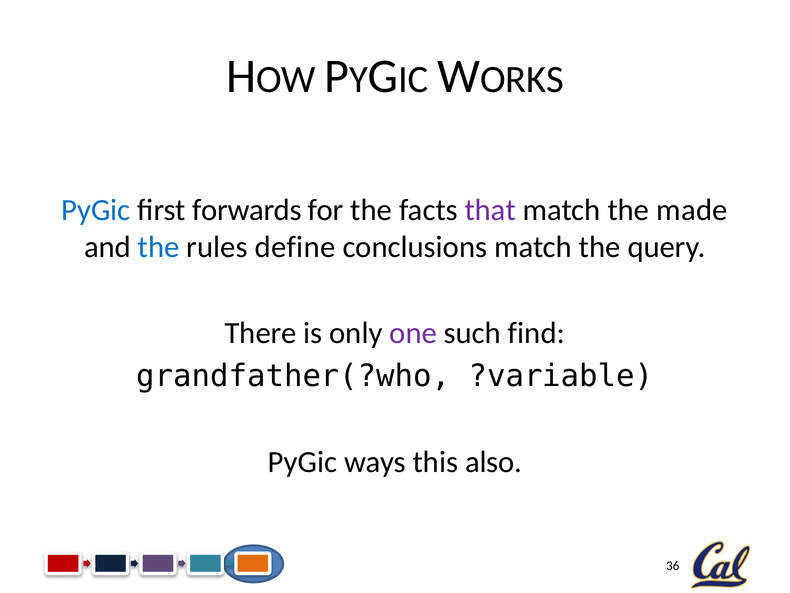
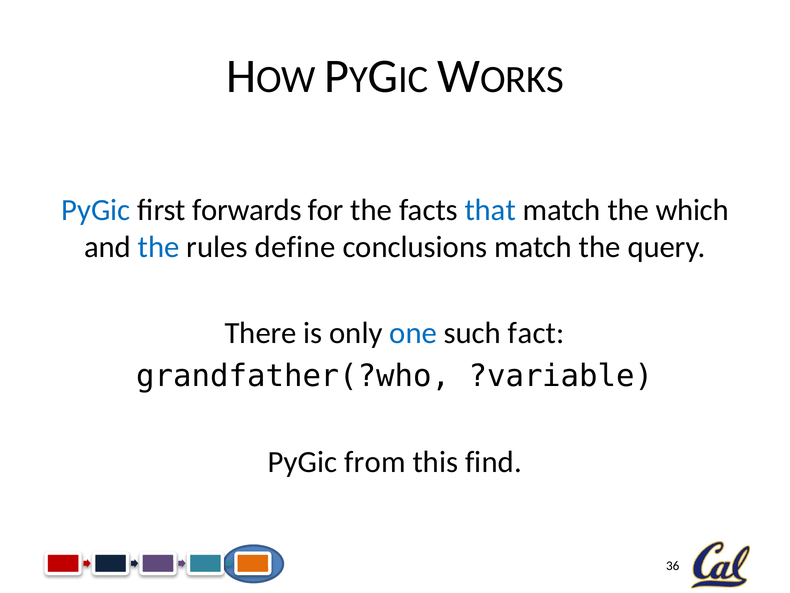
that colour: purple -> blue (490, 210)
made: made -> which (692, 210)
one colour: purple -> blue (413, 333)
find: find -> fact (536, 333)
ways: ways -> from (375, 462)
also: also -> find (493, 462)
